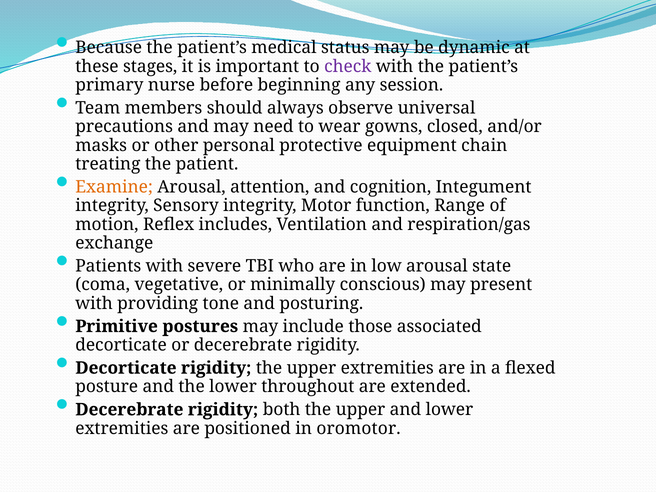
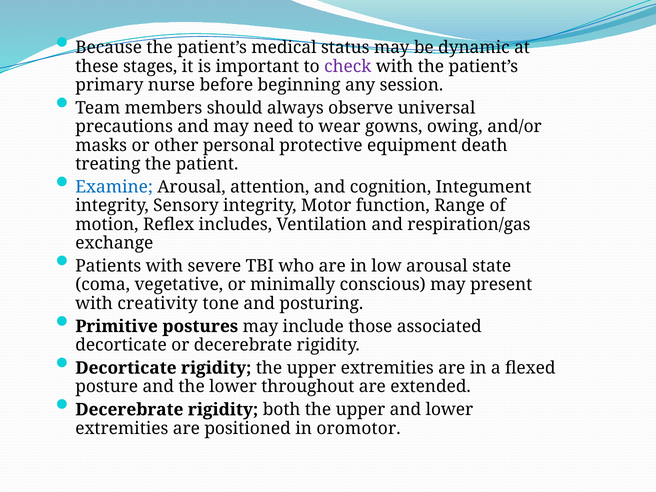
closed: closed -> owing (455, 127)
chain: chain -> death (484, 145)
Examine colour: orange -> blue (114, 187)
providing: providing -> creativity (158, 303)
